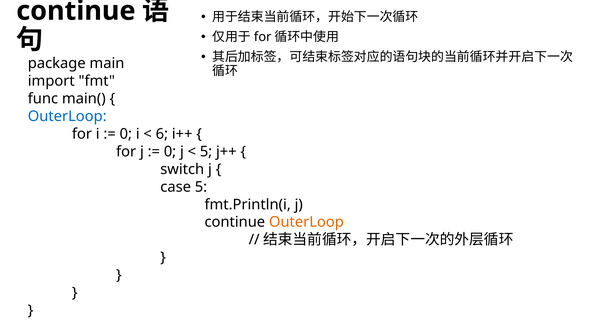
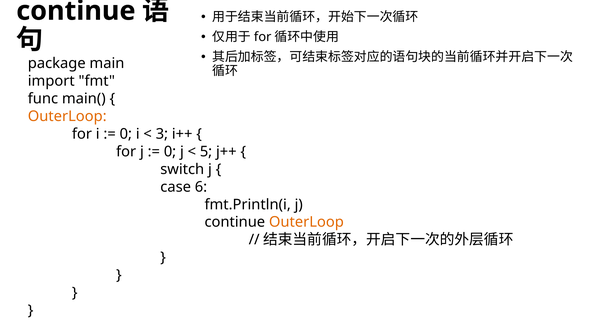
OuterLoop colour: blue -> orange (67, 116)
6: 6 -> 3 (162, 134)
case 5: 5 -> 6 (201, 187)
